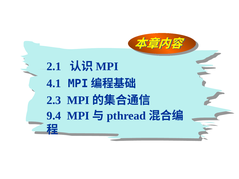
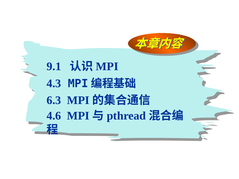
2.1: 2.1 -> 9.1 (54, 67)
4.1: 4.1 -> 4.3 (54, 84)
2.3: 2.3 -> 6.3 (54, 100)
9.4: 9.4 -> 4.6 (54, 116)
